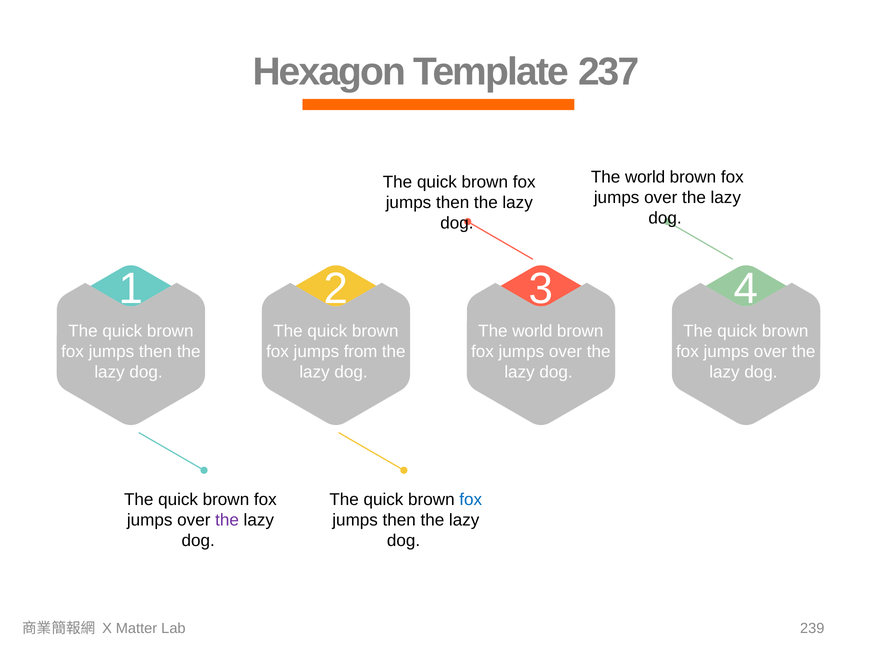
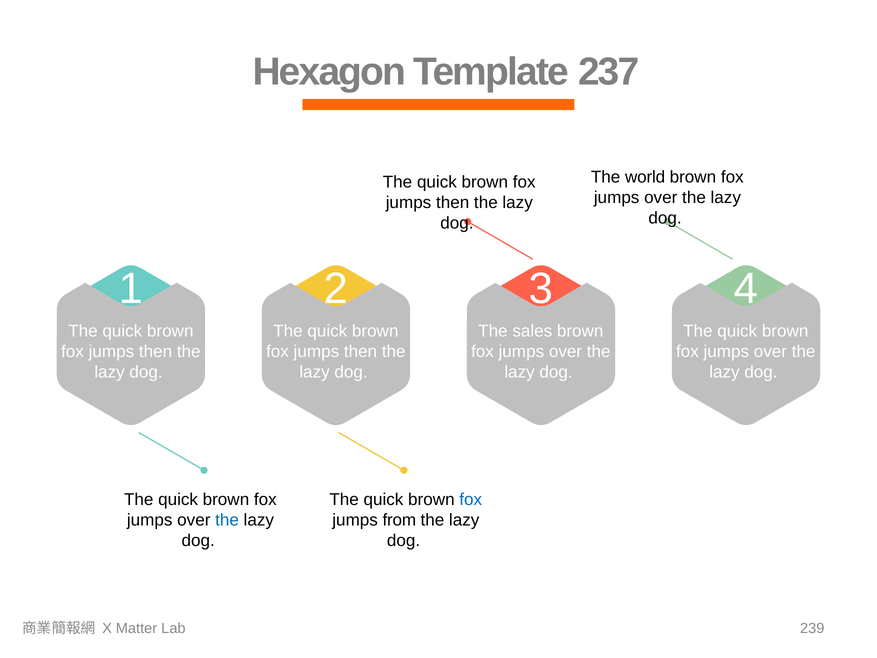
world: world -> sales (532, 331)
from: from -> then (361, 351)
the colour: purple -> blue (227, 520)
then: then -> from (399, 520)
